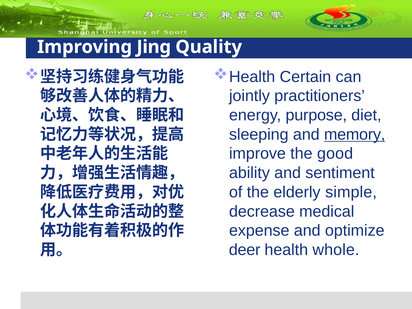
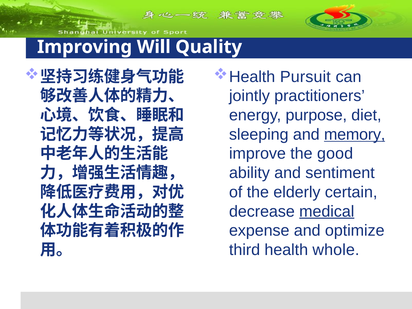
Jing: Jing -> Will (154, 47)
Certain: Certain -> Pursuit (305, 77)
simple: simple -> certain (351, 192)
medical underline: none -> present (327, 211)
deer: deer -> third (245, 250)
